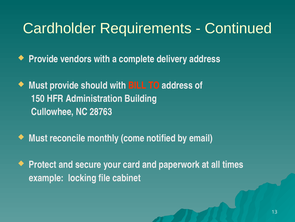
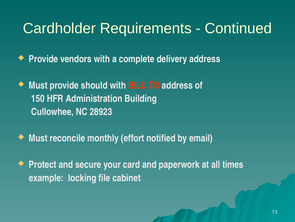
28763: 28763 -> 28923 (101, 112)
come: come -> effort (133, 138)
